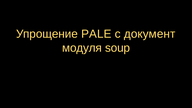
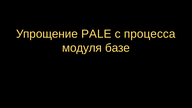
документ: документ -> процесса (150, 34)
soup: soup -> базе (118, 48)
